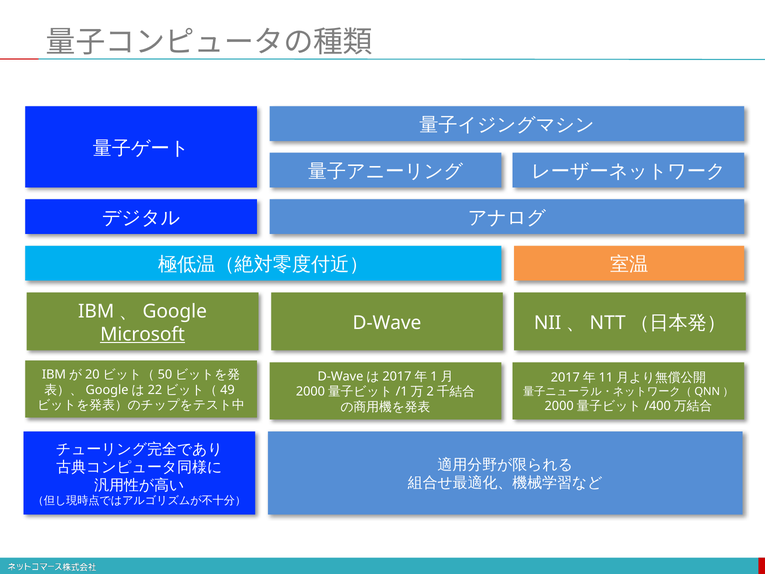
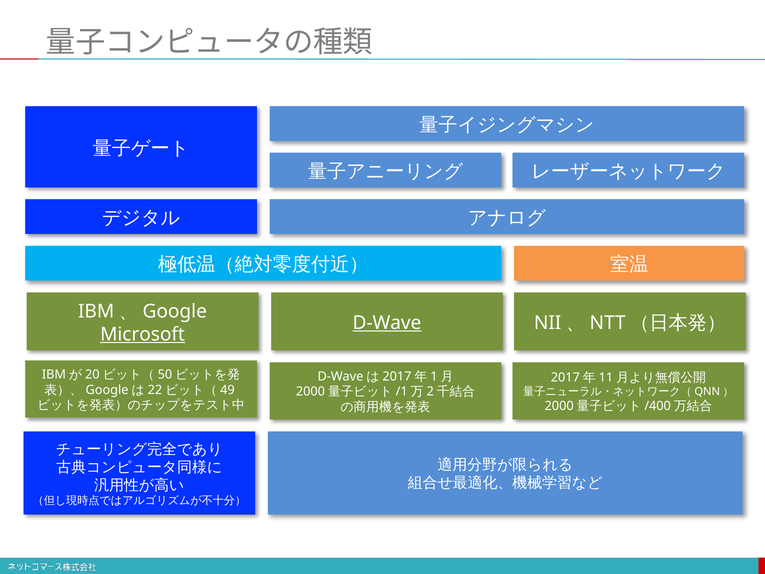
D-Wave underline: none -> present (387, 323)
